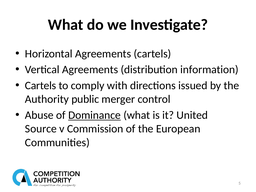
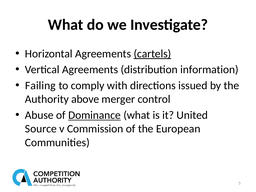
cartels underline: none -> present (152, 54)
Cartels: Cartels -> Failing (40, 86)
public: public -> above (85, 99)
